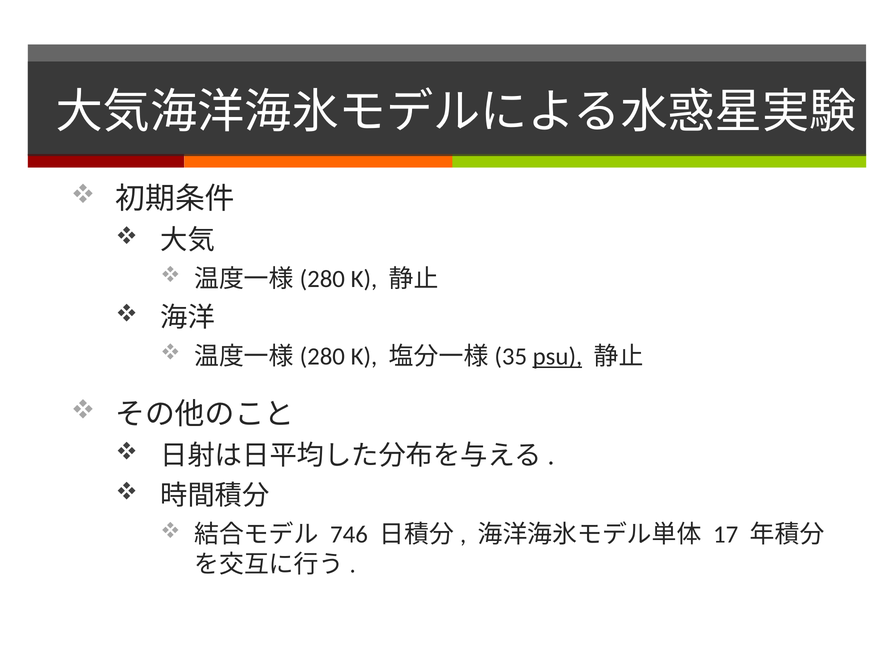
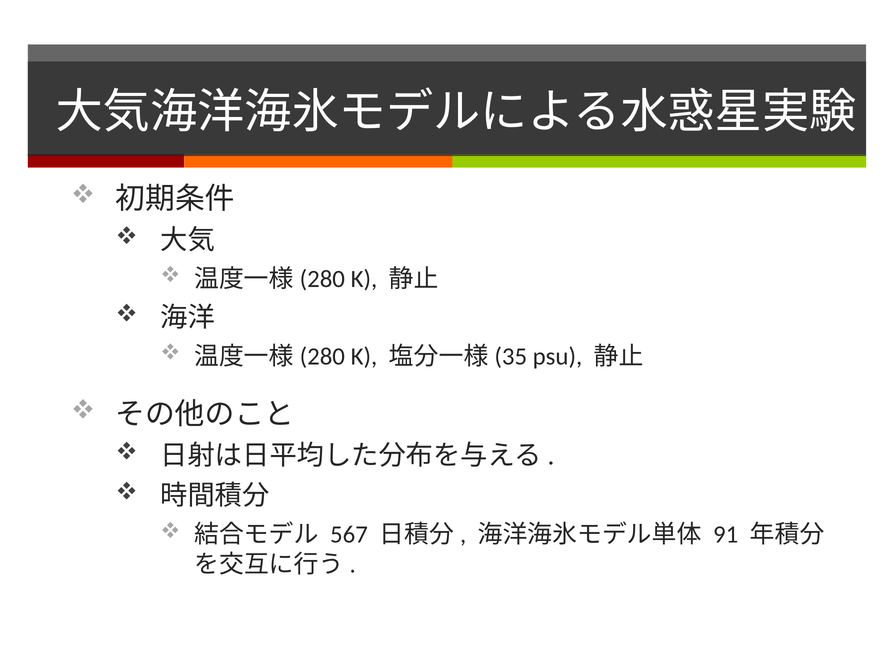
psu underline: present -> none (557, 357)
746: 746 -> 567 (349, 535)
17: 17 -> 91 (726, 535)
